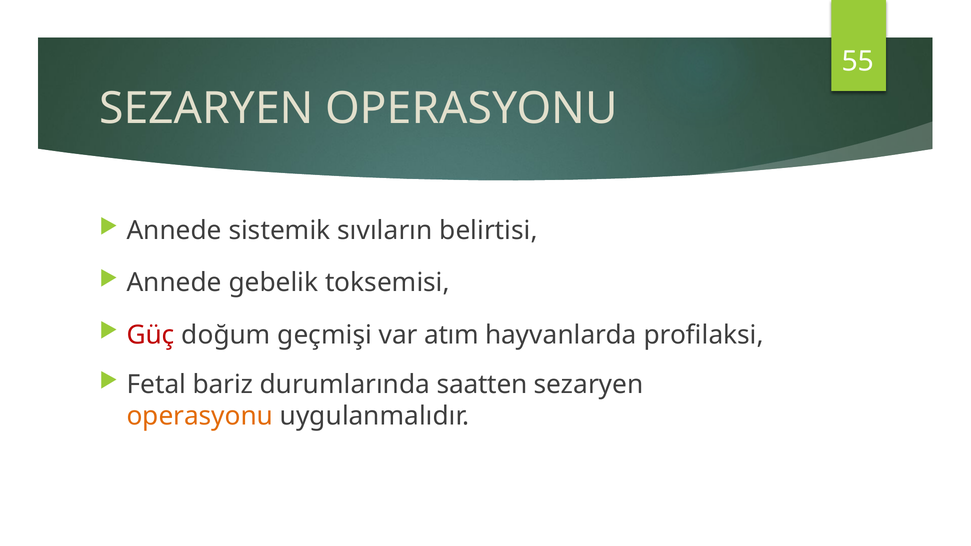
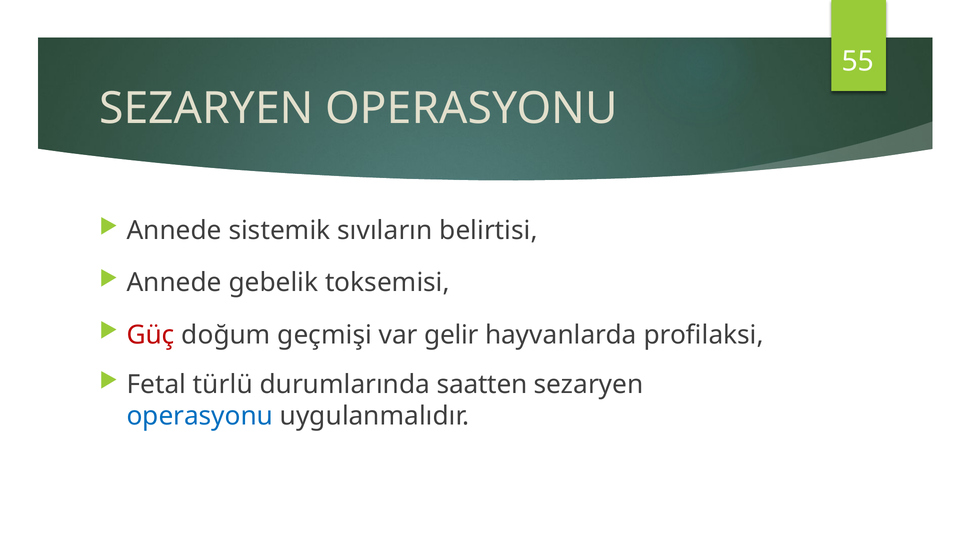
atım: atım -> gelir (451, 335)
bariz: bariz -> türlü (223, 385)
operasyonu colour: orange -> blue (200, 416)
